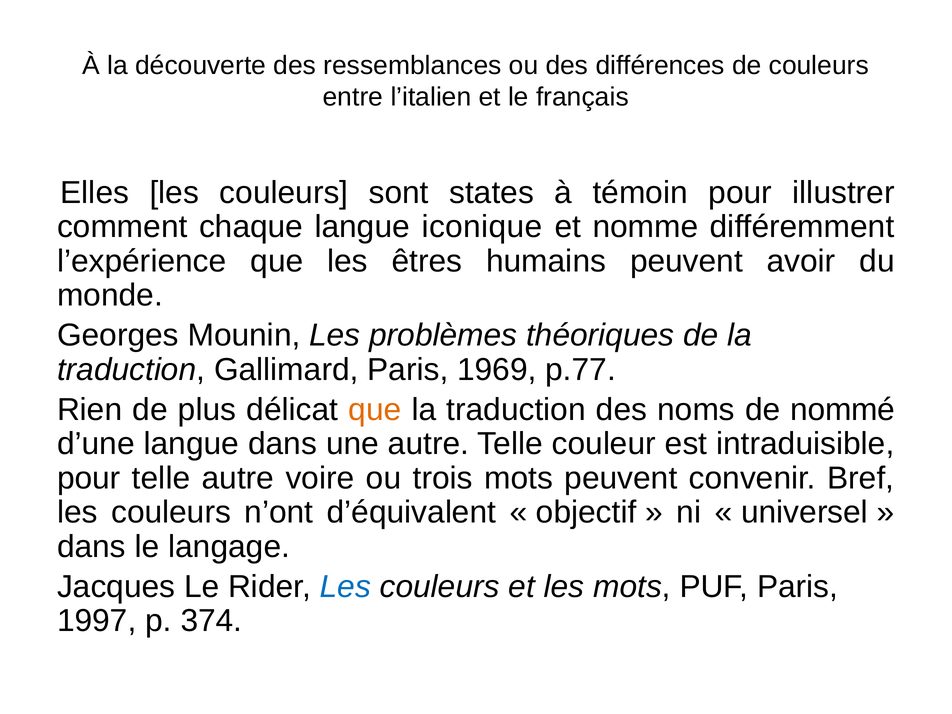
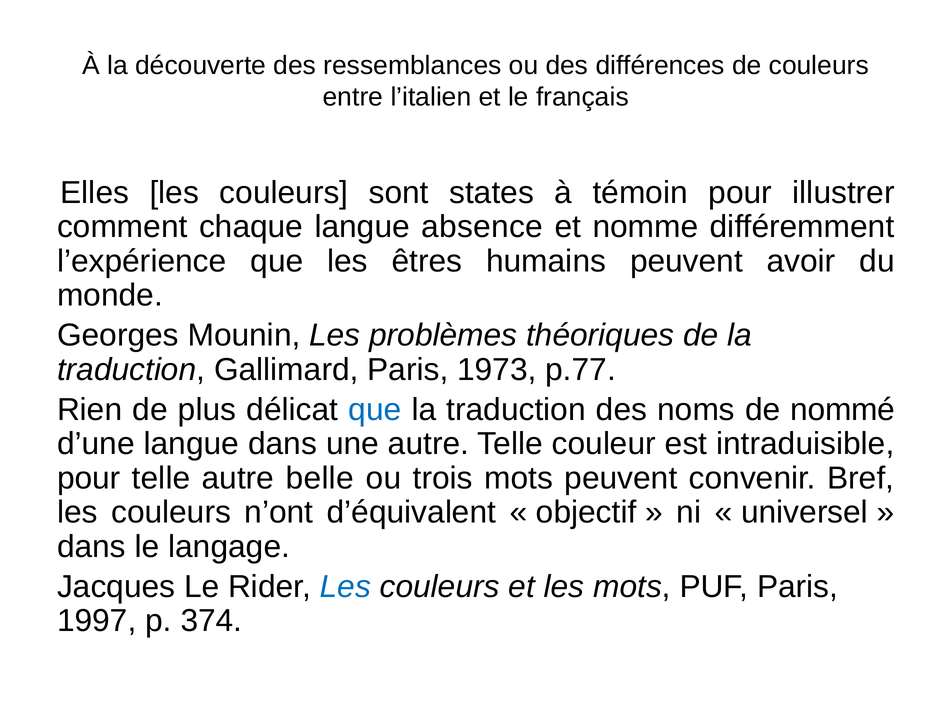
iconique: iconique -> absence (482, 227)
1969: 1969 -> 1973 (497, 370)
que colour: orange -> blue (375, 410)
voire: voire -> belle (320, 478)
